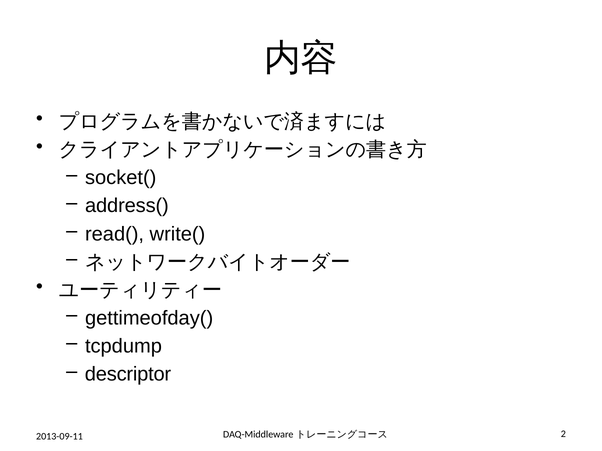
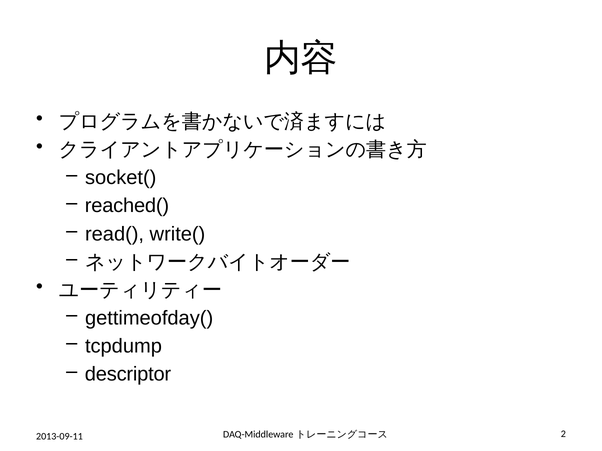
address(: address( -> reached( (127, 206)
